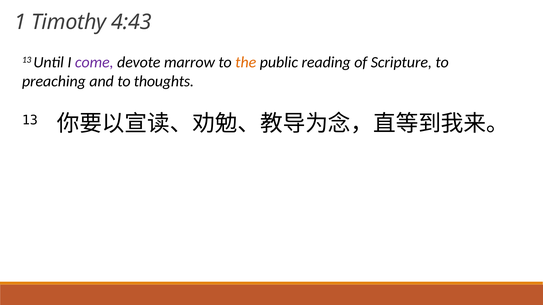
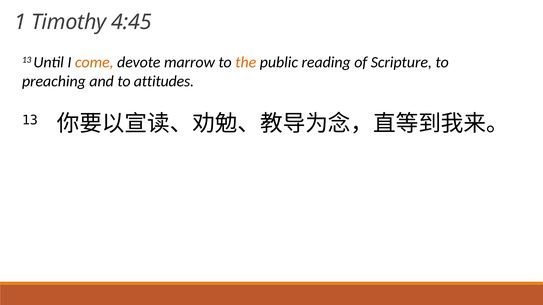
4:43: 4:43 -> 4:45 (132, 22)
come colour: purple -> orange (94, 62)
thoughts: thoughts -> attitudes (164, 81)
